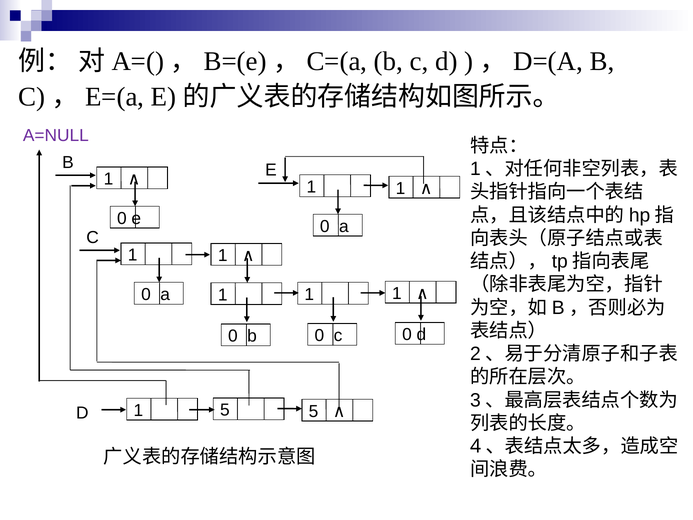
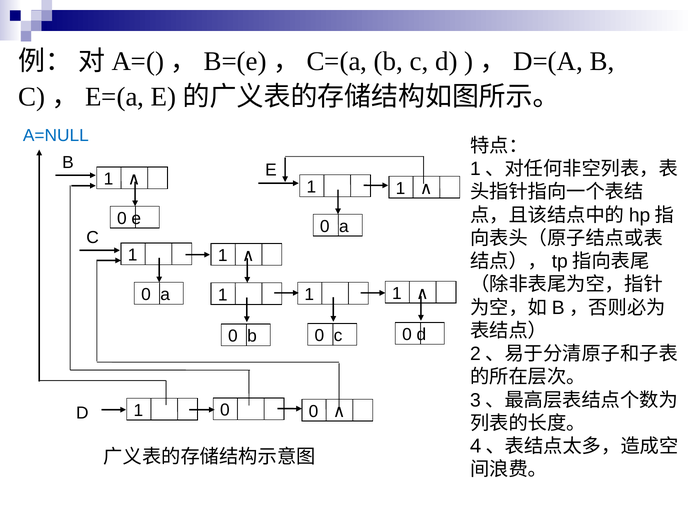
A=NULL colour: purple -> blue (56, 136)
5: 5 -> 0 (314, 411)
D 5: 5 -> 0 (225, 410)
